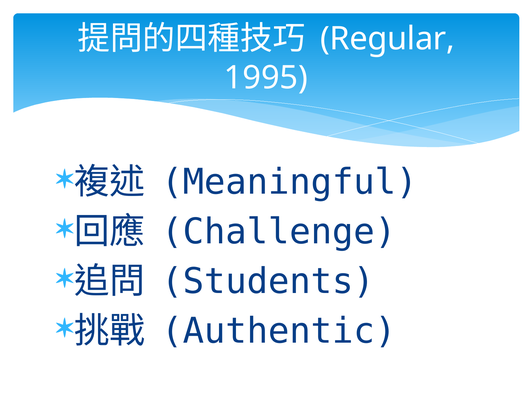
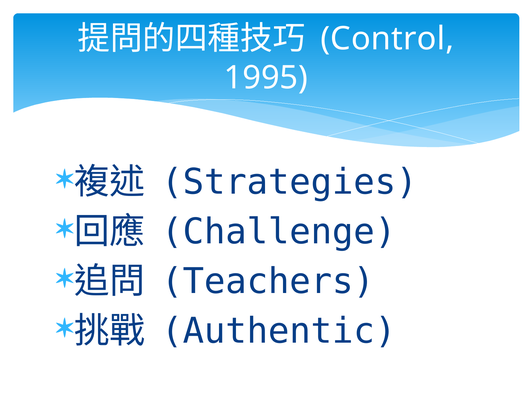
Regular: Regular -> Control (387, 39)
Meaningful: Meaningful -> Strategies (289, 182)
Students: Students -> Teachers (268, 281)
